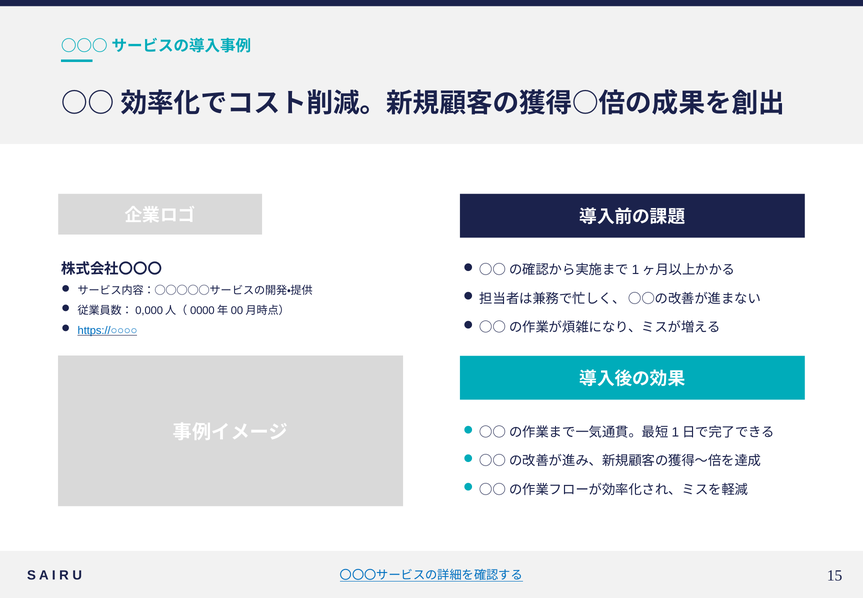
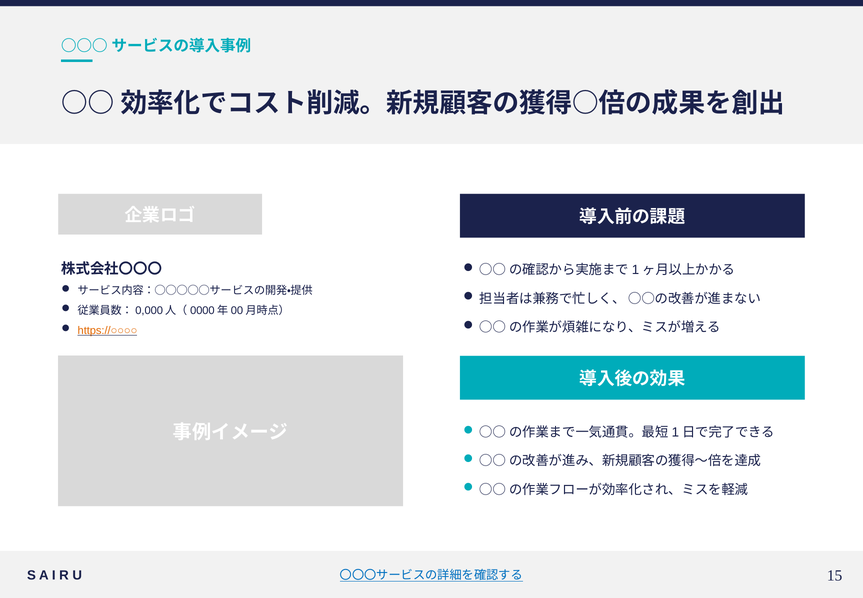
https://○○○○ colour: blue -> orange (107, 330)
